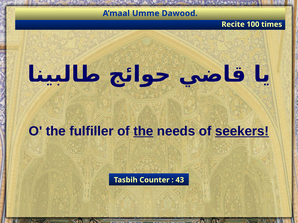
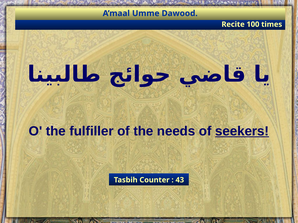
the underline: present -> none (143, 131)
